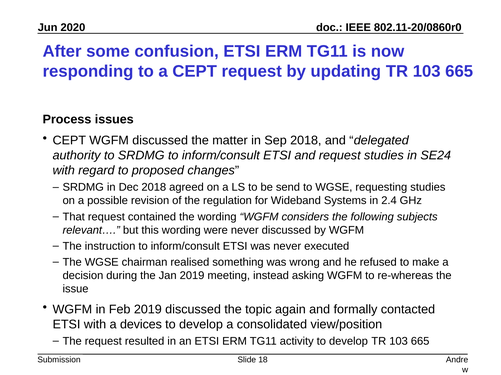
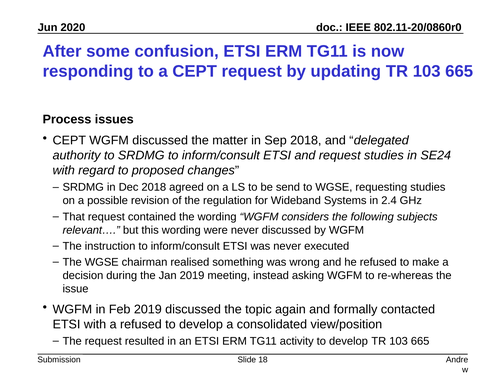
a devices: devices -> refused (141, 325)
